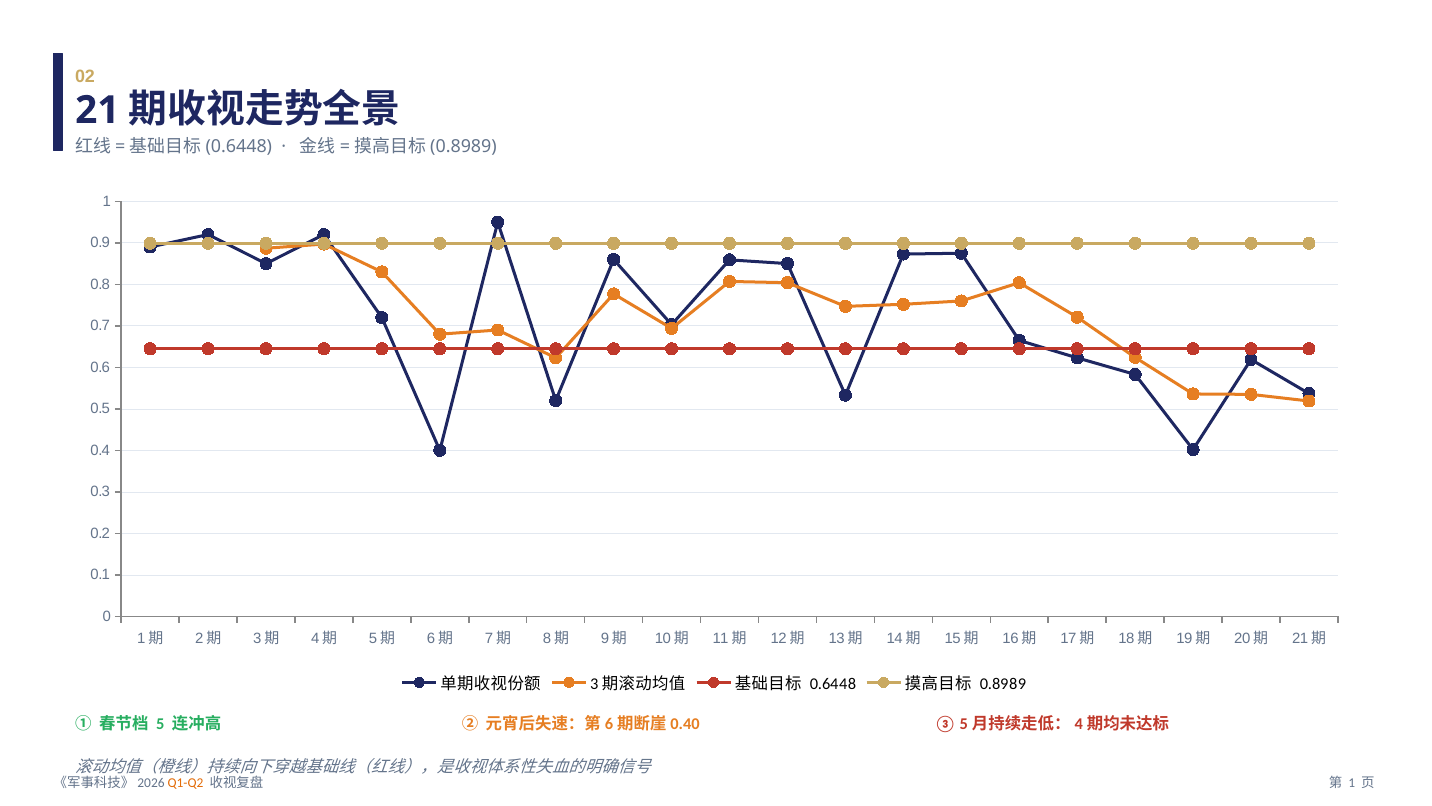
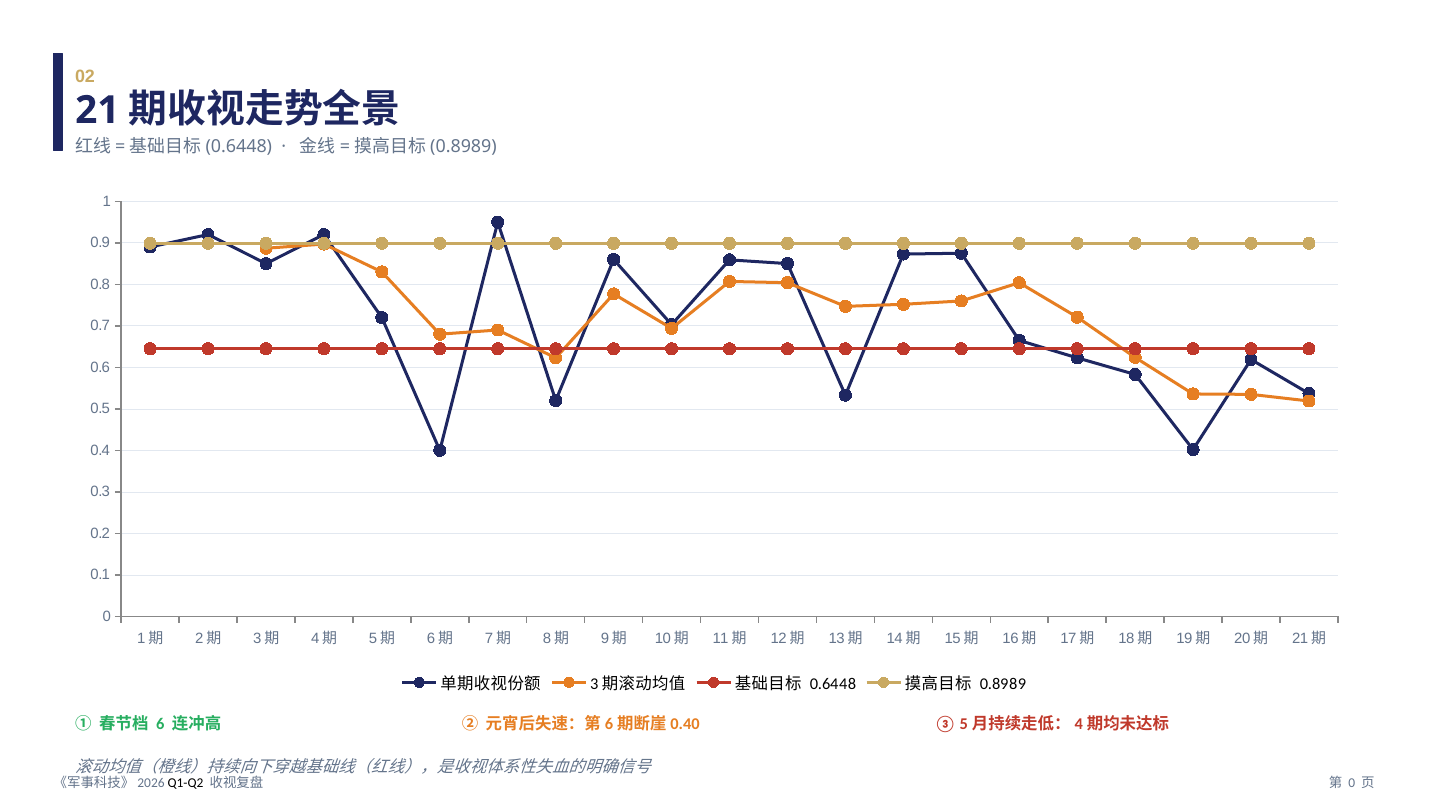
5: 5 -> 6 (160, 723)
Q1-Q2 colour: orange -> black (185, 782)
1: 1 -> 0 (1352, 782)
